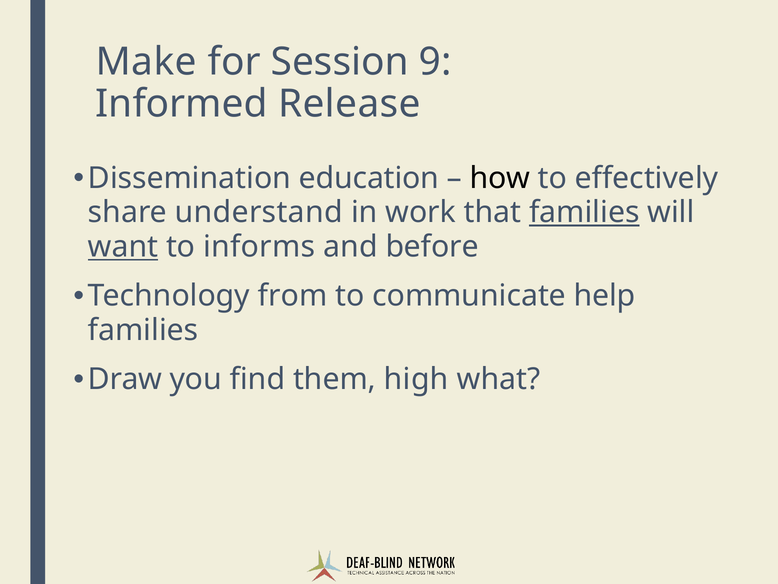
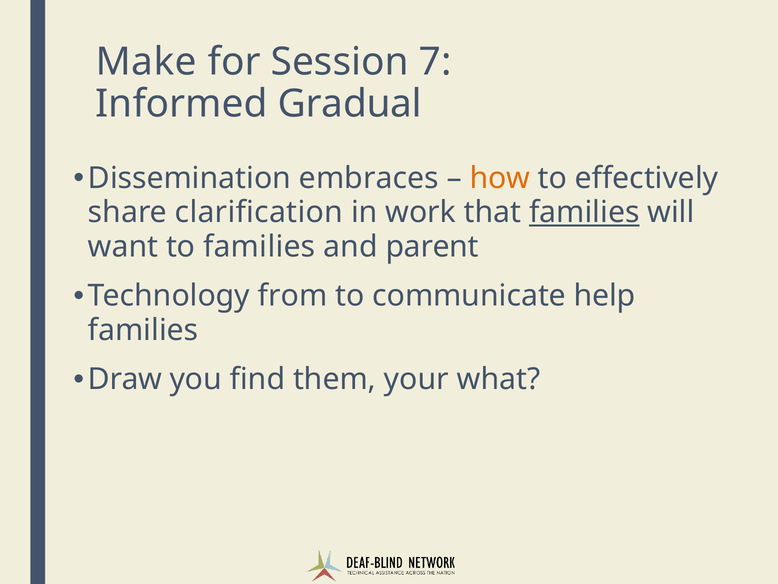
9: 9 -> 7 (435, 62)
Release: Release -> Gradual (350, 104)
education: education -> embraces (369, 178)
how colour: black -> orange (500, 178)
understand: understand -> clarification (259, 212)
want underline: present -> none (123, 246)
to informs: informs -> families (259, 246)
before: before -> parent (432, 246)
high: high -> your (416, 379)
